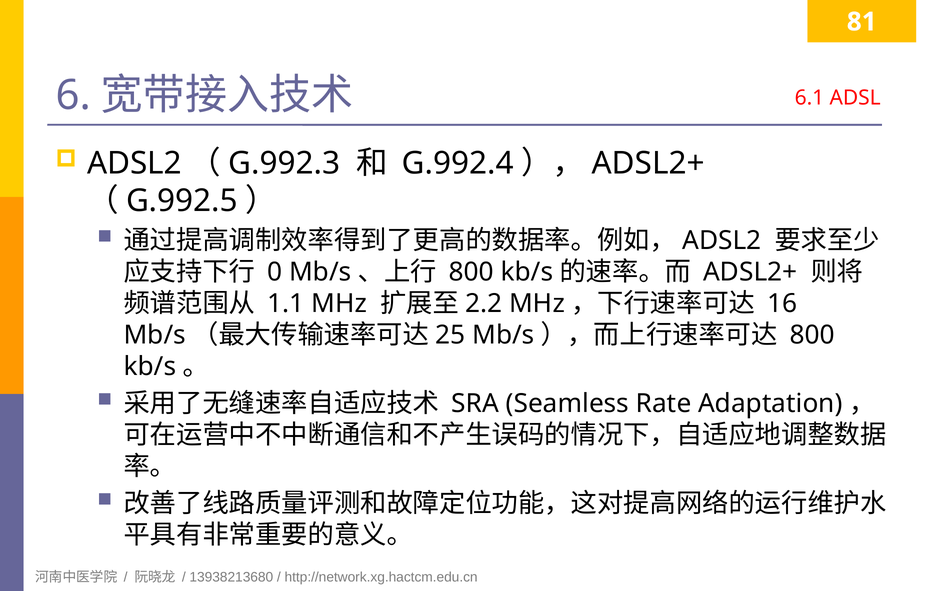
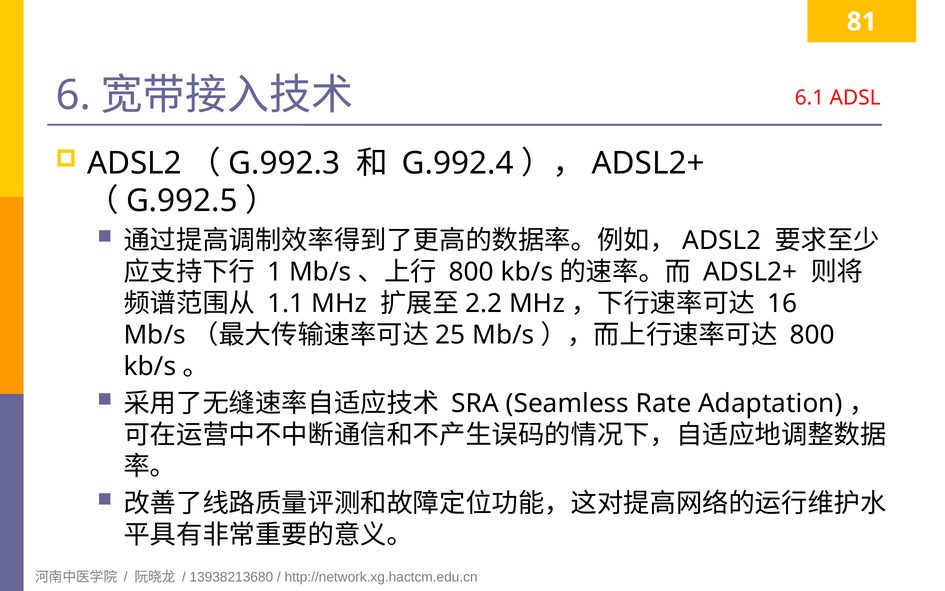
0: 0 -> 1 (275, 272)
